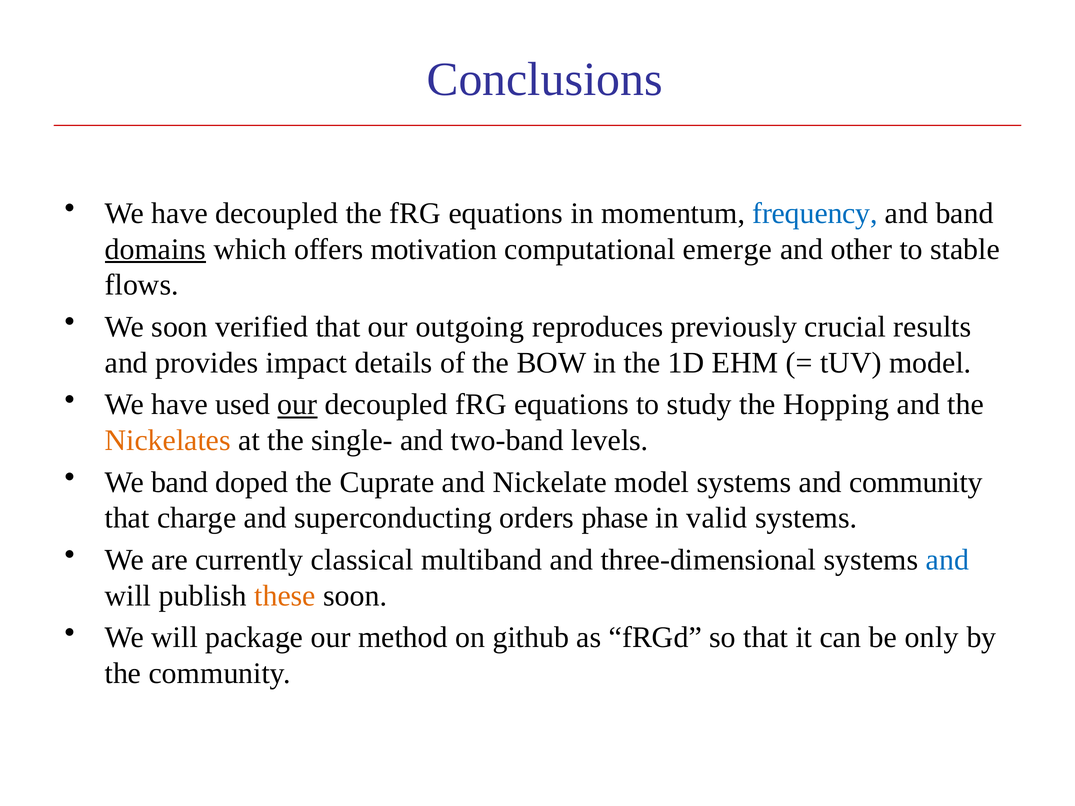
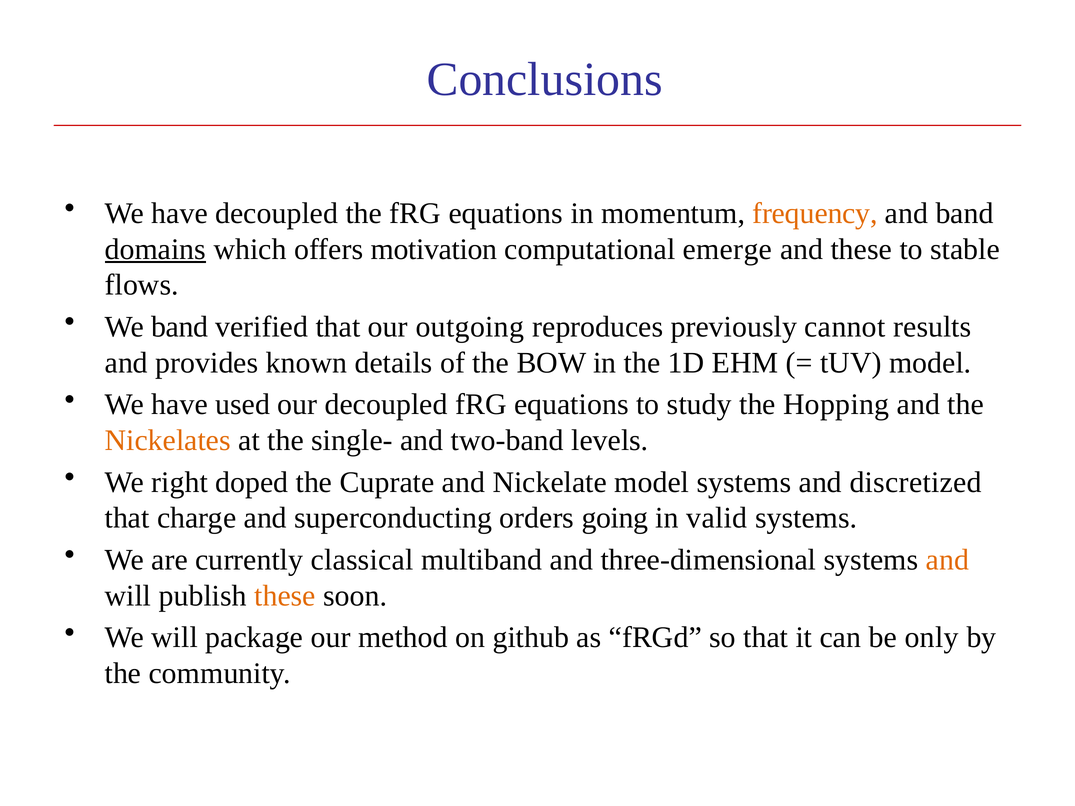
frequency colour: blue -> orange (815, 214)
and other: other -> these (861, 249)
We soon: soon -> band (180, 327)
crucial: crucial -> cannot (845, 327)
impact: impact -> known (306, 363)
our underline: present -> none (297, 405)
We band: band -> right (180, 482)
and community: community -> discretized (916, 482)
phase: phase -> going (615, 518)
and colour: blue -> orange (947, 560)
